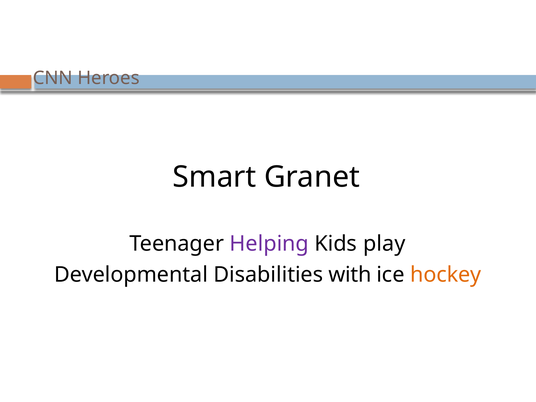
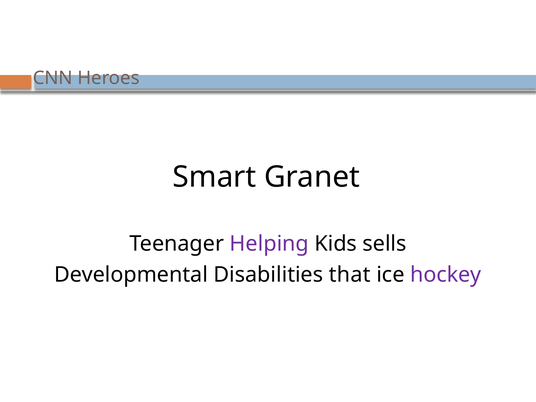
play: play -> sells (384, 244)
with: with -> that (350, 275)
hockey colour: orange -> purple (446, 275)
